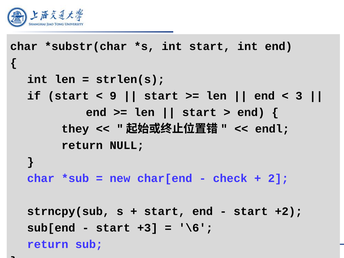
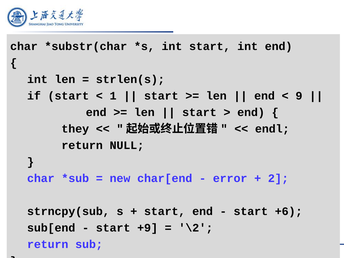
9: 9 -> 1 (113, 96)
3: 3 -> 9 (299, 96)
check: check -> error (230, 178)
+2: +2 -> +6 (289, 211)
+3: +3 -> +9 (148, 228)
\6: \6 -> \2 (196, 228)
